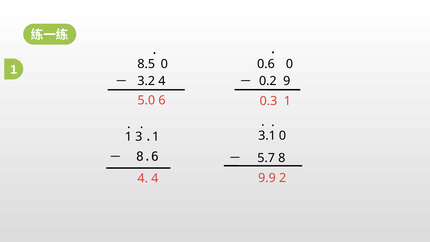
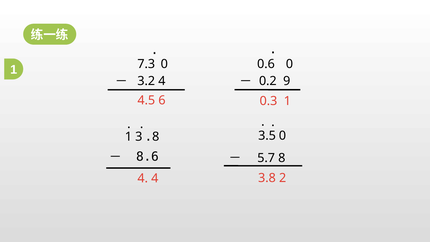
8.5: 8.5 -> 7.3 (146, 64)
5.0: 5.0 -> 4.5 (146, 100)
1: 1 -> 8 (156, 137)
3.1: 3.1 -> 3.5 (267, 136)
9.9: 9.9 -> 3.8 (267, 178)
